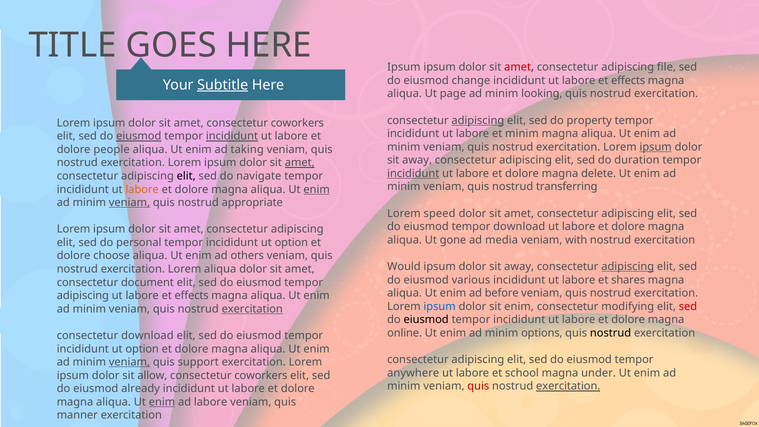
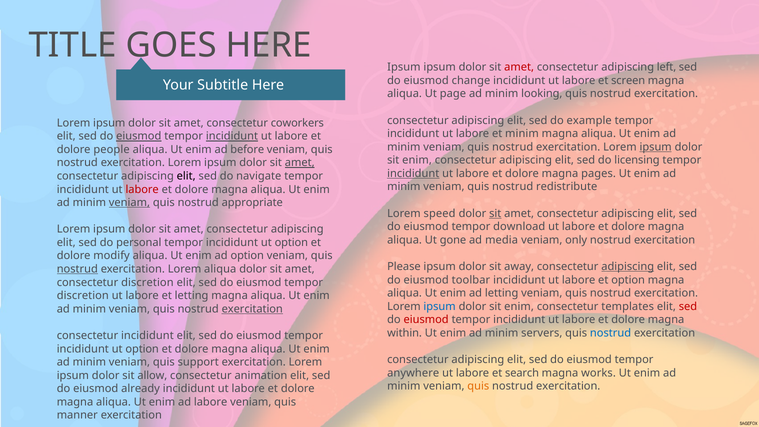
file: file -> left (667, 67)
effects: effects -> screen (628, 80)
Subtitle underline: present -> none (223, 85)
adipiscing underline: present -> none (478, 120)
property: property -> example (589, 120)
taking: taking -> before (247, 149)
away: away -> enim (417, 160)
duration: duration -> licensing (637, 160)
delete: delete -> pages (599, 174)
transferring: transferring -> redistribute (567, 187)
labore colour: orange -> red (142, 189)
enim underline: present -> none (317, 189)
sit underline: none -> present (495, 213)
with: with -> only (576, 240)
choose: choose -> modify (112, 256)
ad others: others -> option (247, 256)
Would: Would -> Please (404, 267)
nostrud underline: none -> present (77, 269)
various: various -> toolbar (471, 280)
et shares: shares -> option (628, 280)
consectetur document: document -> discretion (147, 282)
ad before: before -> letting (502, 293)
adipiscing: adipiscing -> discretion (83, 296)
effects: effects -> letting (192, 296)
modifying: modifying -> templates (628, 306)
eiusmod colour: black -> red (426, 320)
online: online -> within (405, 333)
options: options -> servers (542, 333)
nostrud colour: black -> blue (611, 333)
consectetur download: download -> incididunt (147, 336)
veniam underline: present -> none (129, 362)
school: school -> search (522, 373)
under: under -> works (599, 373)
coworkers: coworkers -> animation (261, 375)
quis colour: red -> orange (478, 386)
exercitation underline: present -> none (568, 386)
enim underline: present -> none (162, 402)
